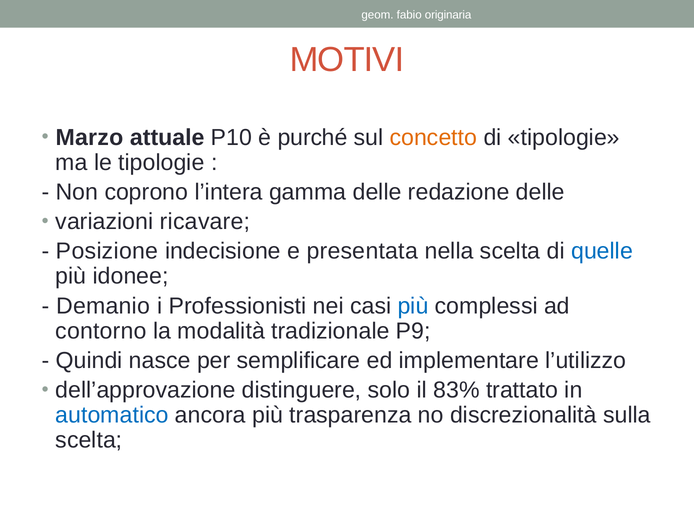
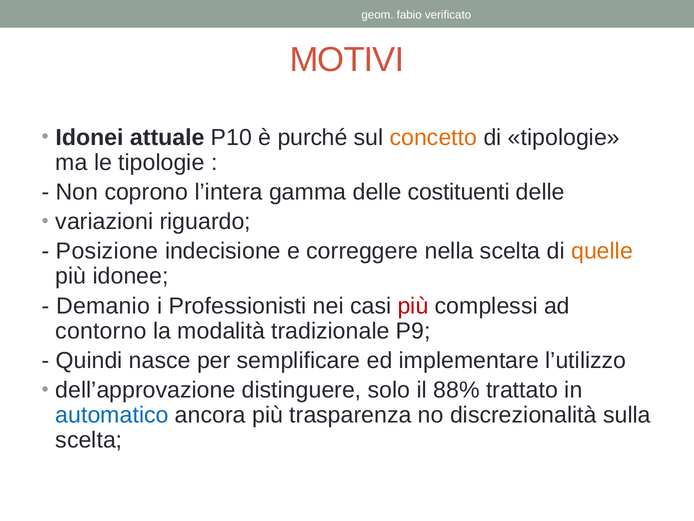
originaria: originaria -> verificato (448, 15)
Marzo: Marzo -> Idonei (90, 137)
redazione: redazione -> costituenti (459, 192)
ricavare: ricavare -> riguardo (205, 221)
presentata: presentata -> correggere (362, 251)
quelle colour: blue -> orange (602, 251)
più colour: blue -> red (413, 306)
83%: 83% -> 88% (457, 390)
